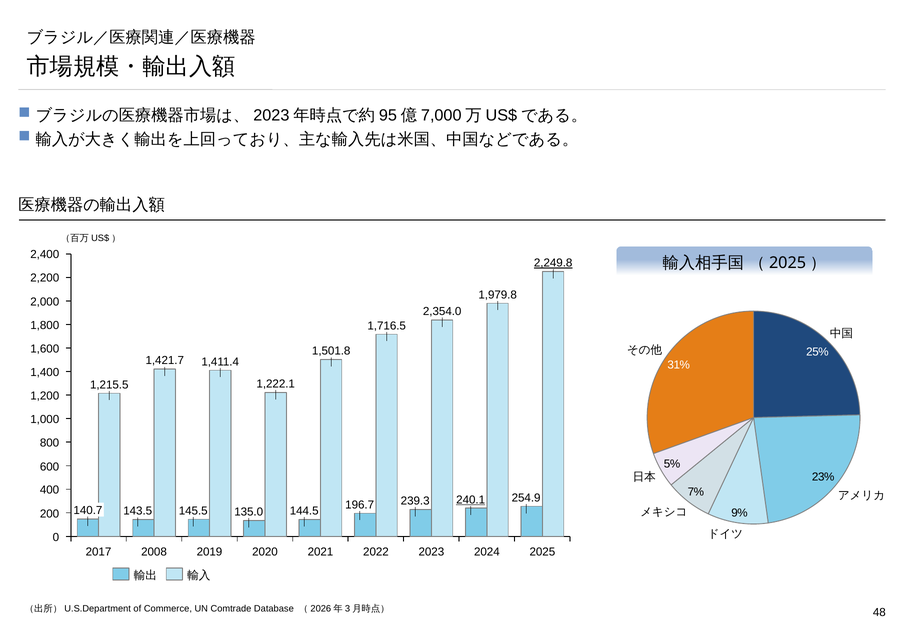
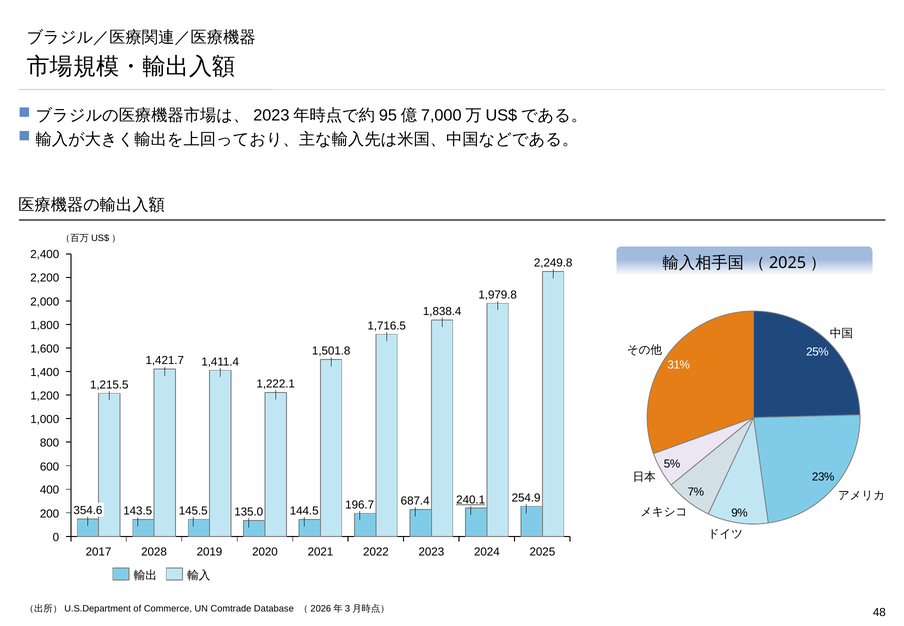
2,249.8 underline: present -> none (553, 263)
2,354.0: 2,354.0 -> 1,838.4 (442, 311)
239.3: 239.3 -> 687.4 (415, 501)
140.7: 140.7 -> 354.6 (88, 510)
2008: 2008 -> 2028 (154, 552)
